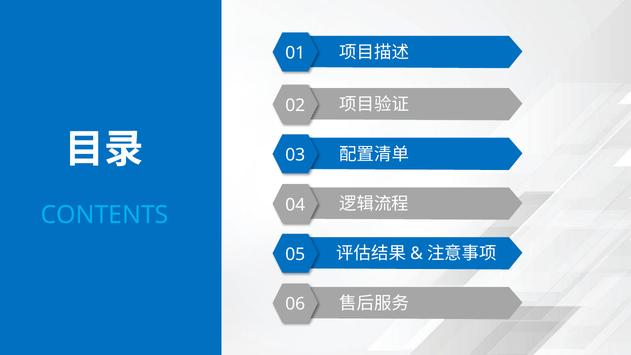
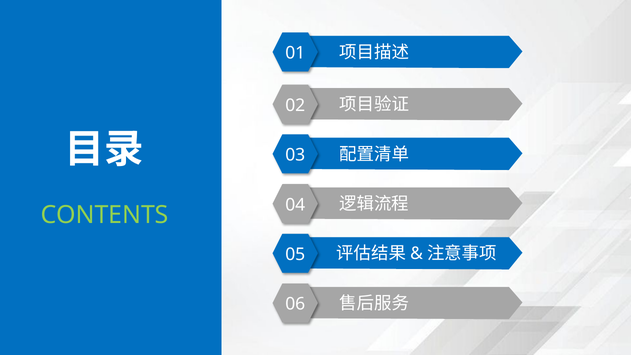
CONTENTS colour: light blue -> light green (105, 215)
